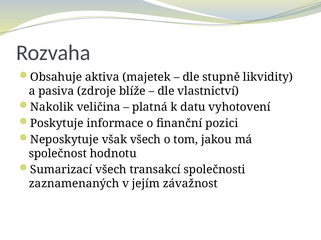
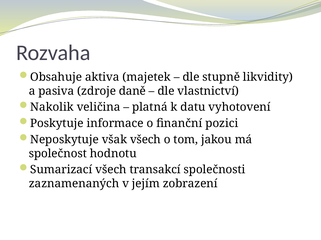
blíže: blíže -> daně (132, 91)
závažnost: závažnost -> zobrazení (190, 184)
